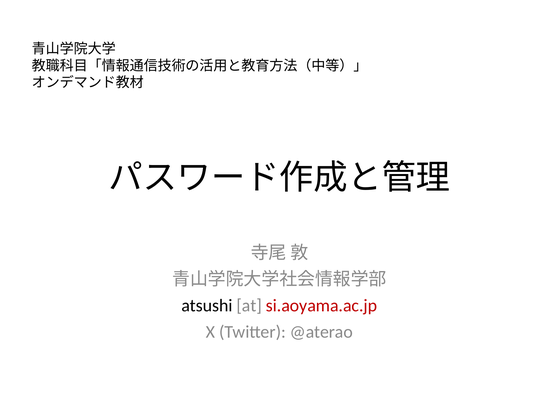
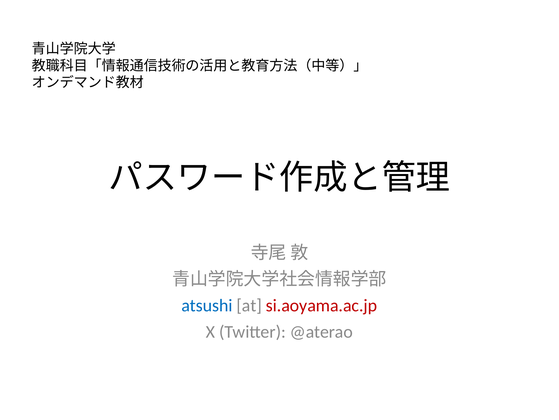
atsushi colour: black -> blue (207, 305)
